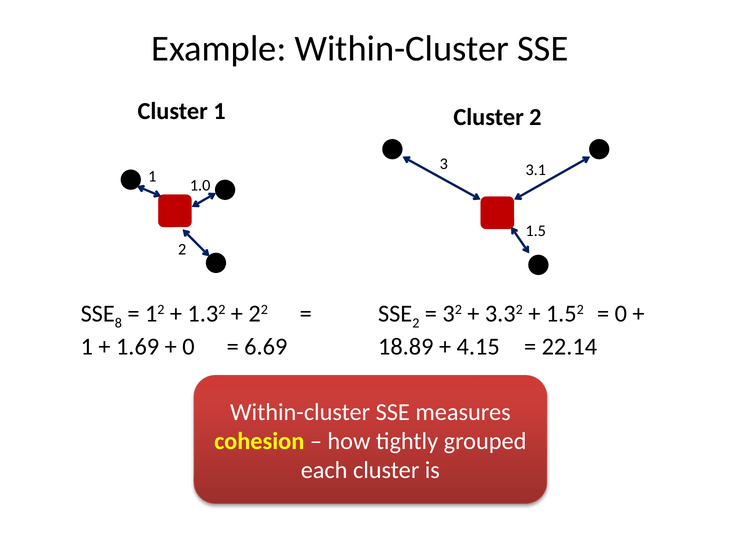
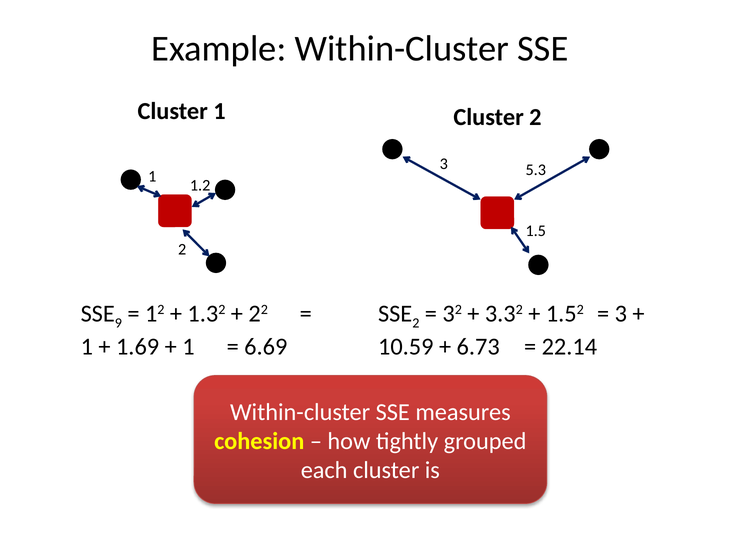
3.1: 3.1 -> 5.3 (536, 170)
1.0: 1.0 -> 1.2 (200, 185)
8: 8 -> 9 (118, 323)
0: 0 -> 3 (621, 313)
0: 0 -> 1 (188, 347)
18.89: 18.89 -> 10.59 (406, 347)
4.15: 4.15 -> 6.73 (478, 347)
